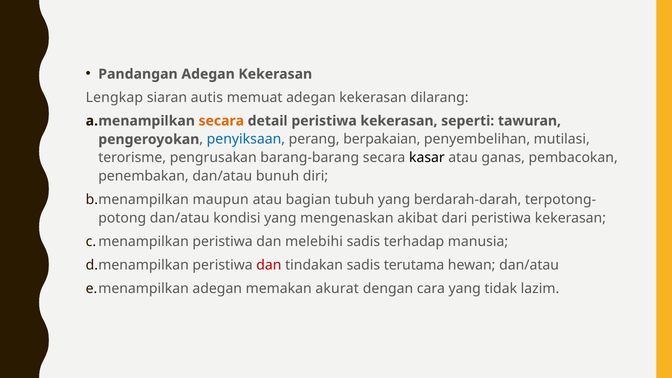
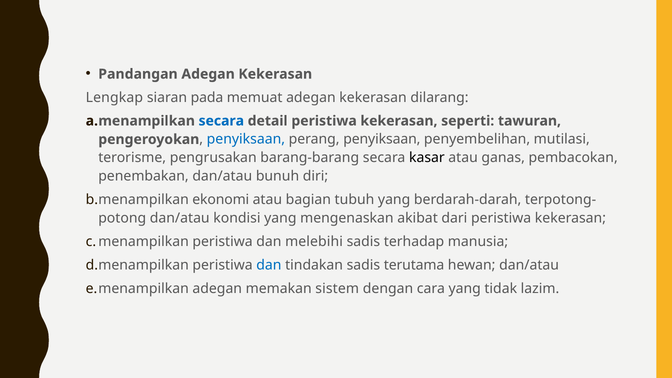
autis: autis -> pada (207, 97)
secara colour: orange -> blue (221, 121)
perang berpakaian: berpakaian -> penyiksaan (382, 139)
maupun: maupun -> ekonomi (221, 200)
dan colour: red -> blue (269, 265)
akurat: akurat -> sistem (337, 288)
